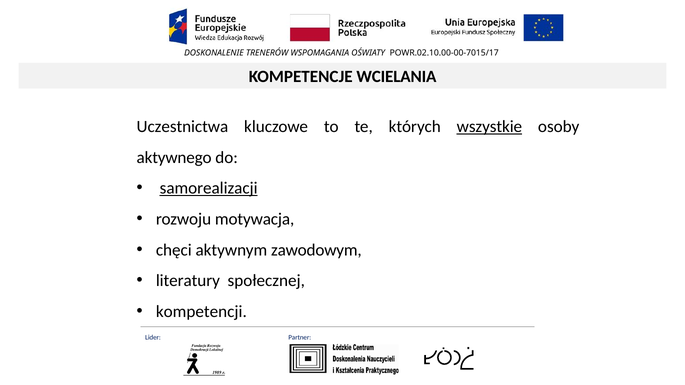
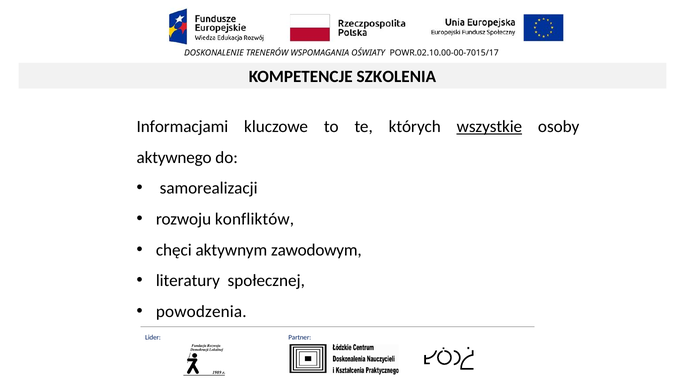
WCIELANIA: WCIELANIA -> SZKOLENIA (396, 77)
Uczestnictwa: Uczestnictwa -> Informacjami (182, 127)
samorealizacji underline: present -> none (209, 188)
motywacja: motywacja -> konfliktów (255, 219)
kompetencji: kompetencji -> powodzenia (201, 312)
